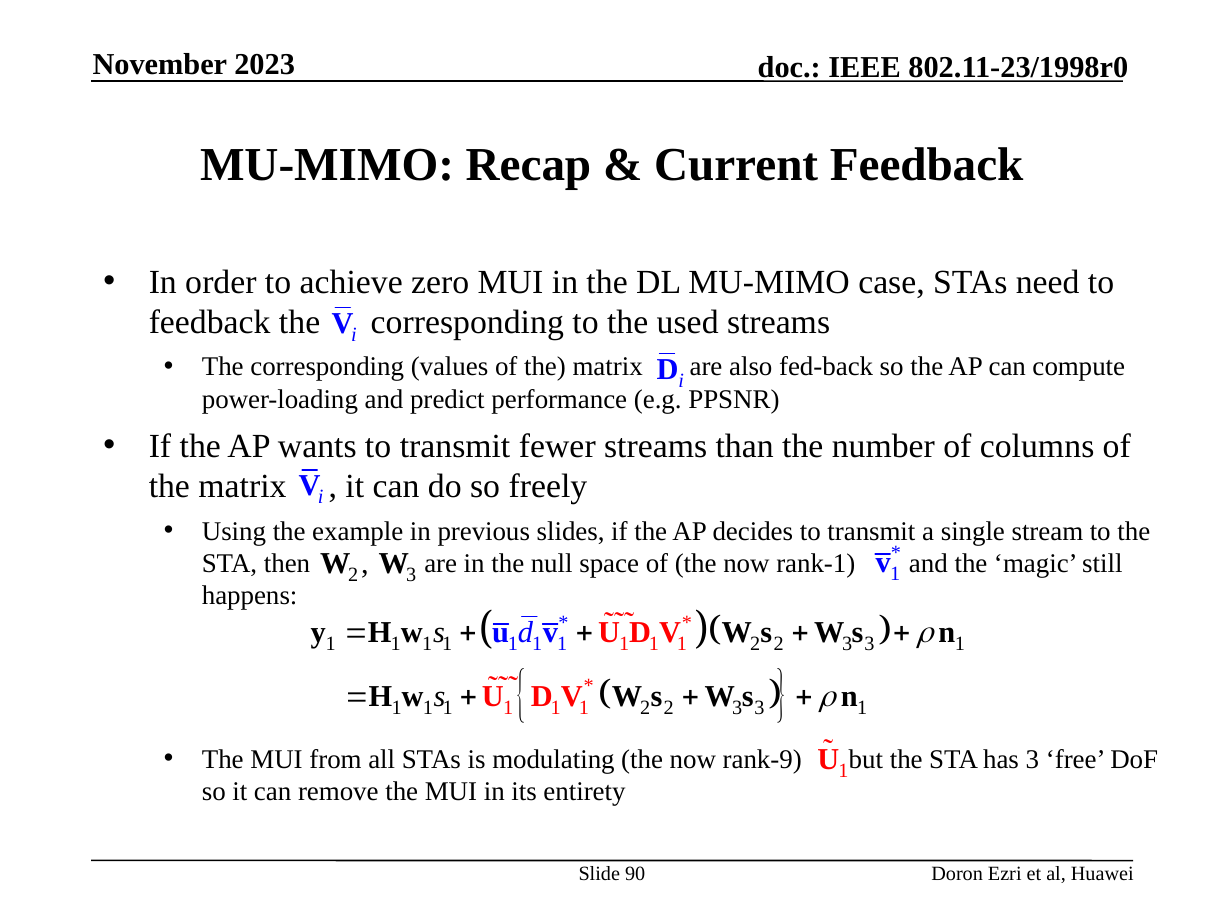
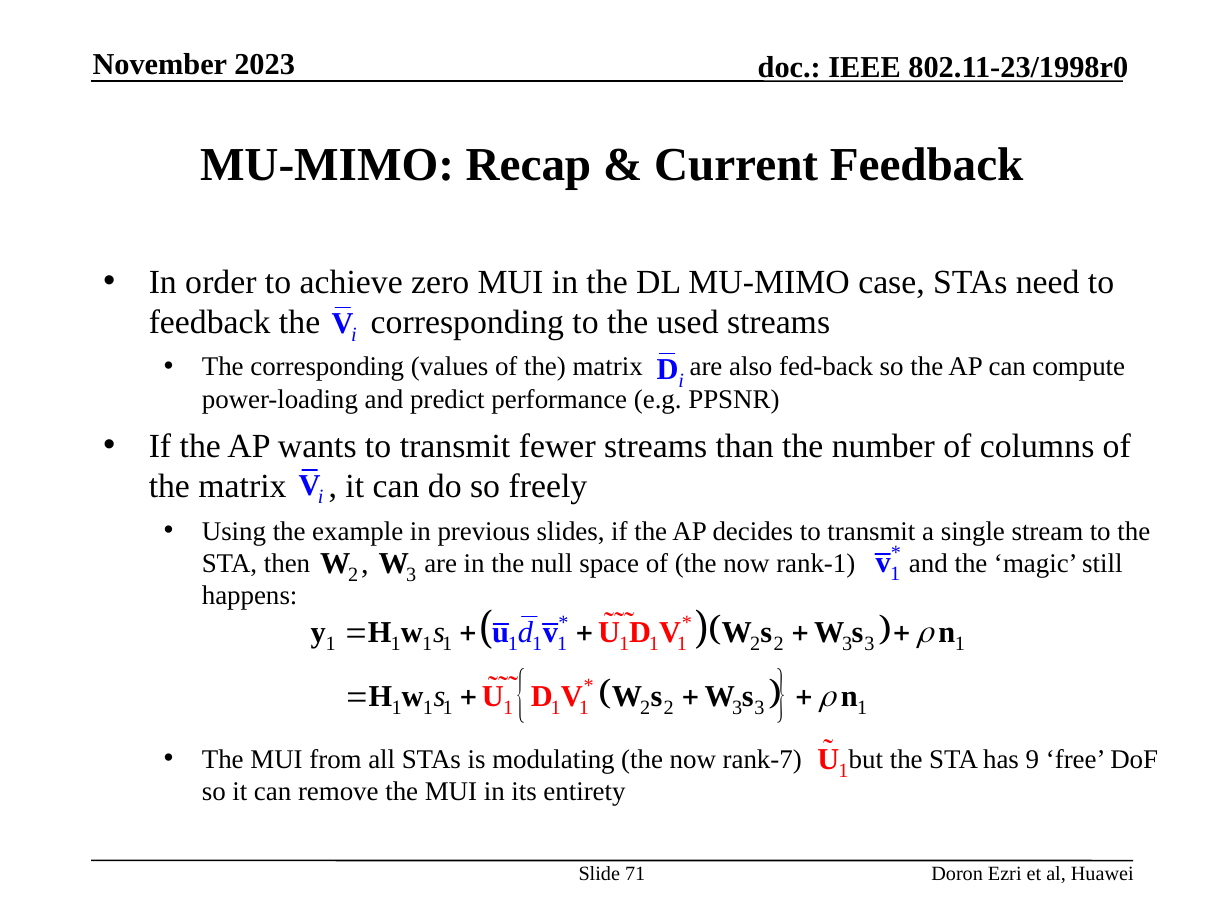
rank-9: rank-9 -> rank-7 (762, 759)
has 3: 3 -> 9 (1032, 759)
90: 90 -> 71 (635, 873)
